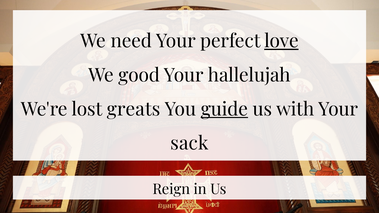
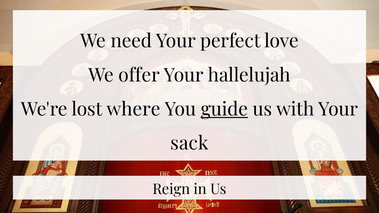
love underline: present -> none (281, 41)
good: good -> offer (139, 75)
greats: greats -> where (134, 109)
